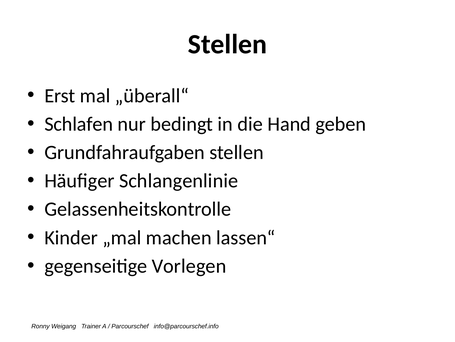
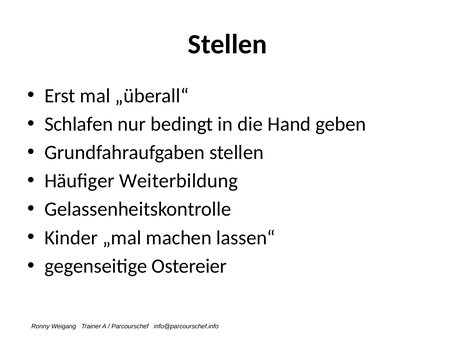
Schlangenlinie: Schlangenlinie -> Weiterbildung (179, 180)
Vorlegen: Vorlegen -> Ostereier (189, 266)
